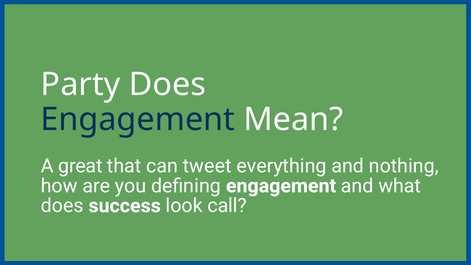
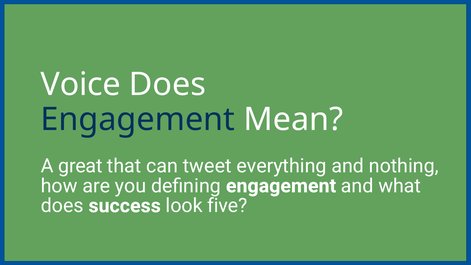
Party: Party -> Voice (81, 85)
call: call -> five (227, 206)
